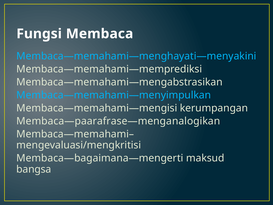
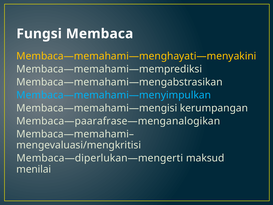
Membaca—memahami—menghayati—menyakini colour: light blue -> yellow (136, 56)
Membaca—bagaimana—mengerti: Membaca—bagaimana—mengerti -> Membaca—diperlukan—mengerti (100, 158)
bangsa: bangsa -> menilai (34, 169)
